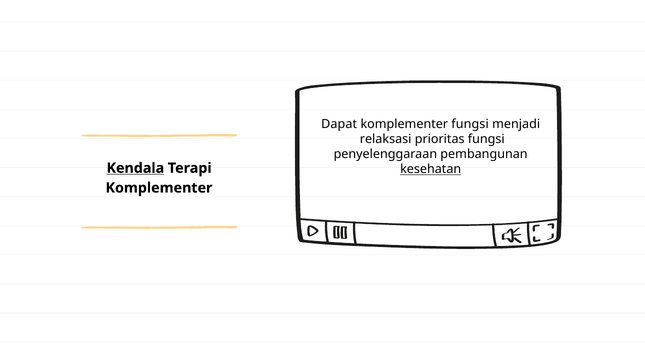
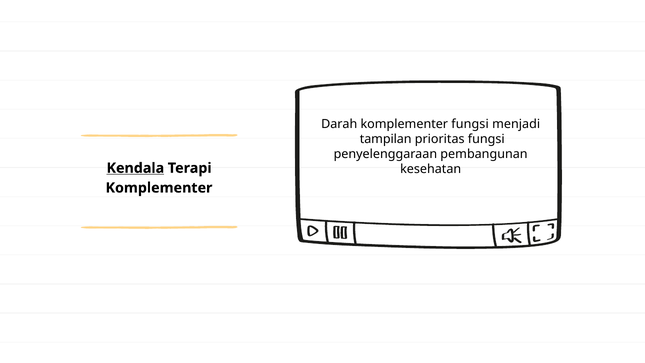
Dapat: Dapat -> Darah (339, 124)
relaksasi: relaksasi -> tampilan (386, 139)
kesehatan underline: present -> none (431, 169)
